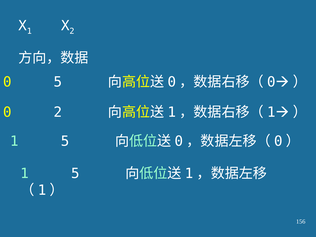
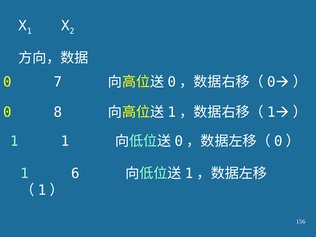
0 5: 5 -> 7 (58, 82)
0 2: 2 -> 8 (58, 112)
5: 5 -> 1 (65, 141)
5: 5 -> 6 (75, 173)
